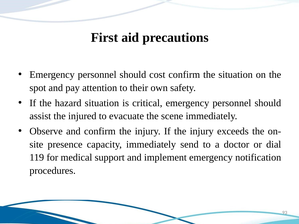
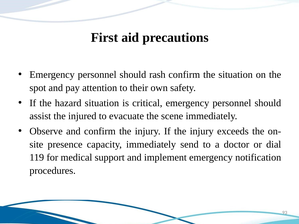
cost: cost -> rash (157, 75)
